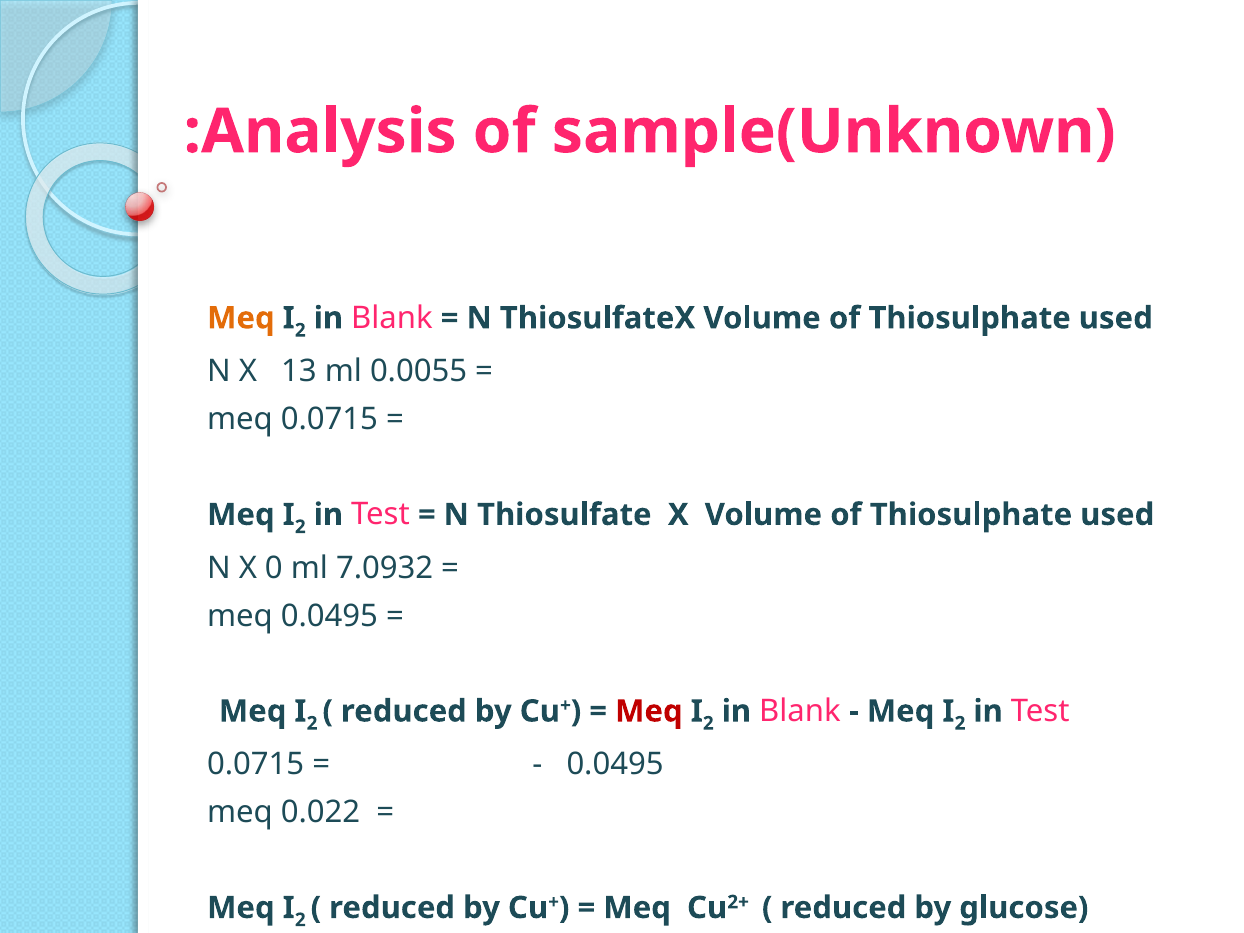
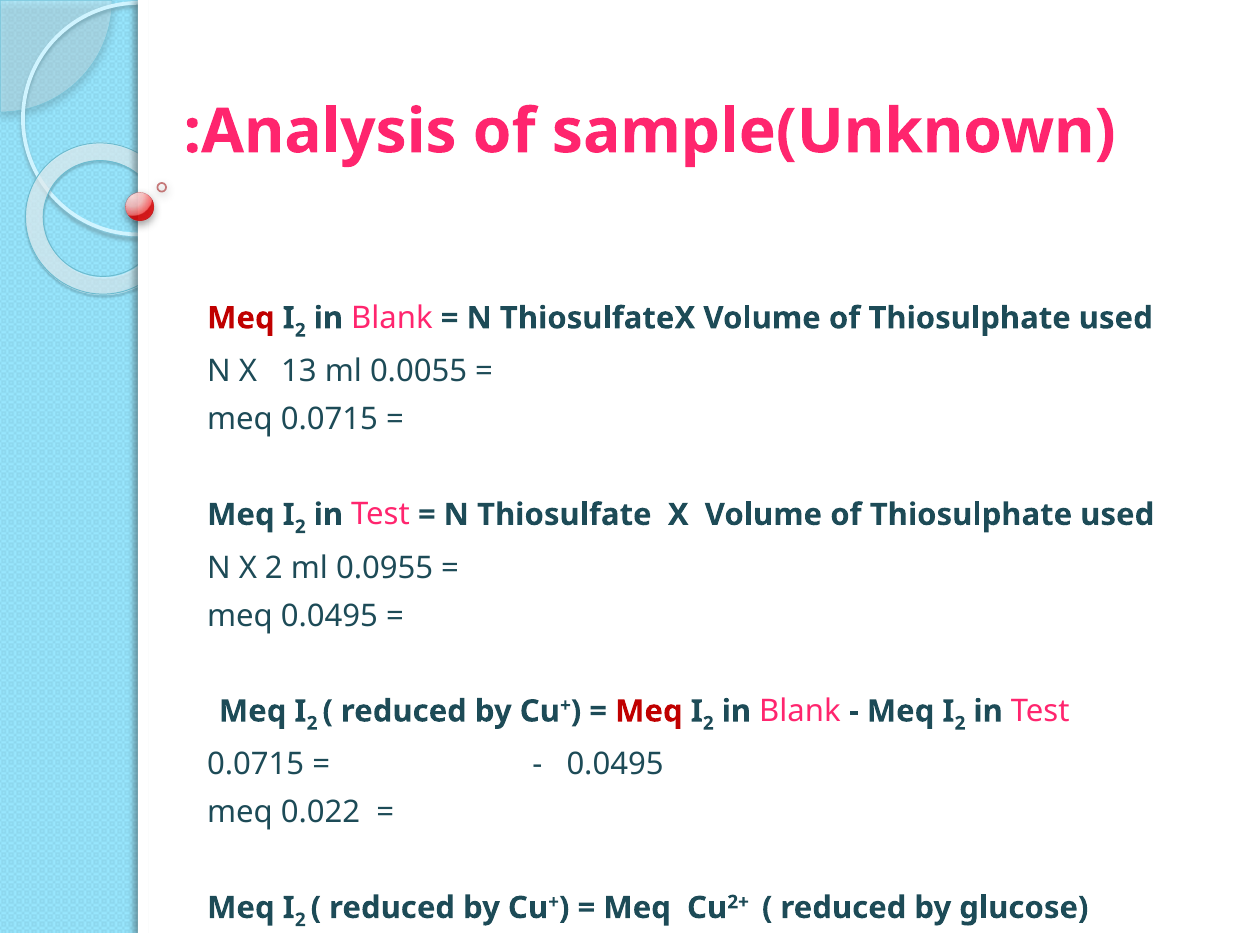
Meq colour: orange -> red (241, 318)
X 0: 0 -> 2 (274, 568)
7.0932: 7.0932 -> 0.0955 (385, 568)
